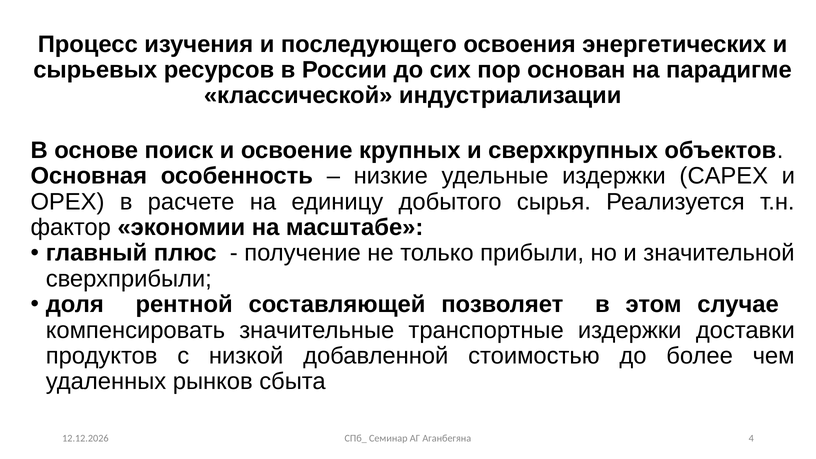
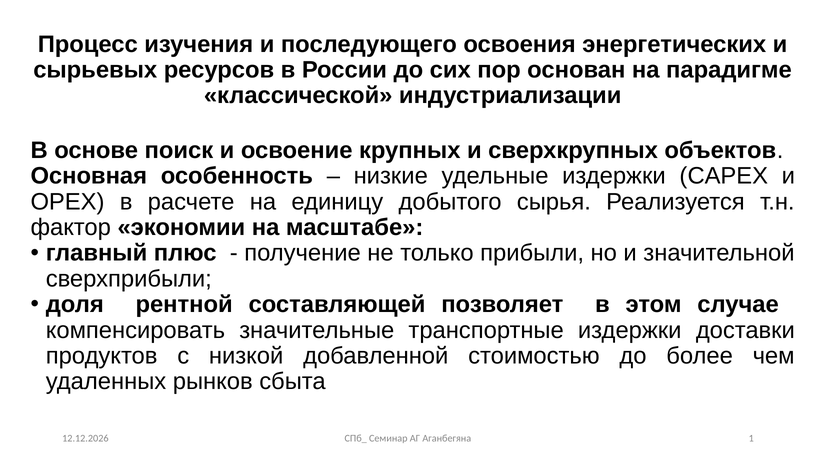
4: 4 -> 1 (751, 438)
